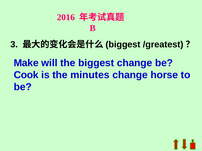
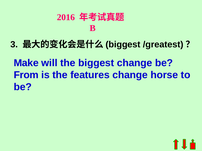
Cook: Cook -> From (26, 75)
minutes: minutes -> features (90, 75)
